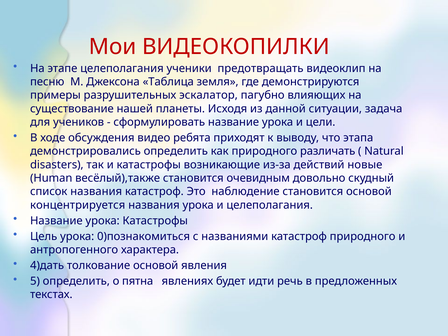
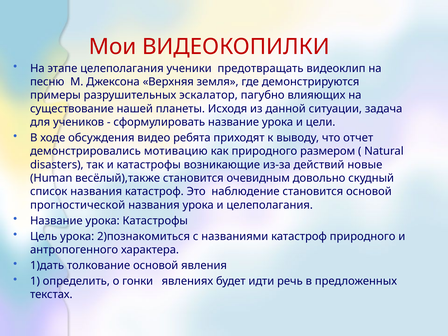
Таблица: Таблица -> Верхняя (168, 82)
этапа: этапа -> отчет (358, 138)
демонстрировались определить: определить -> мотивацию (176, 151)
различать: различать -> размером (328, 151)
концентрируется: концентрируется -> прогностической (78, 205)
0)познакомиться: 0)познакомиться -> 2)познакомиться (144, 236)
4)дать: 4)дать -> 1)дать (47, 266)
5: 5 -> 1 (35, 281)
пятна: пятна -> гонки (138, 281)
